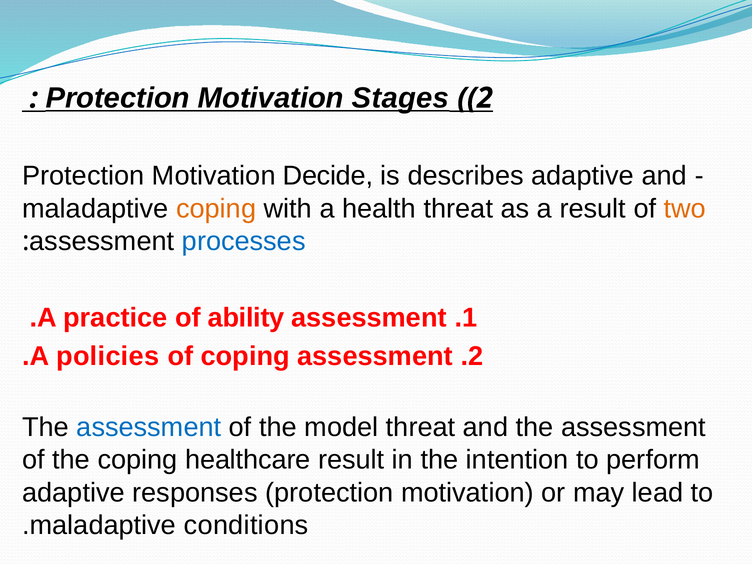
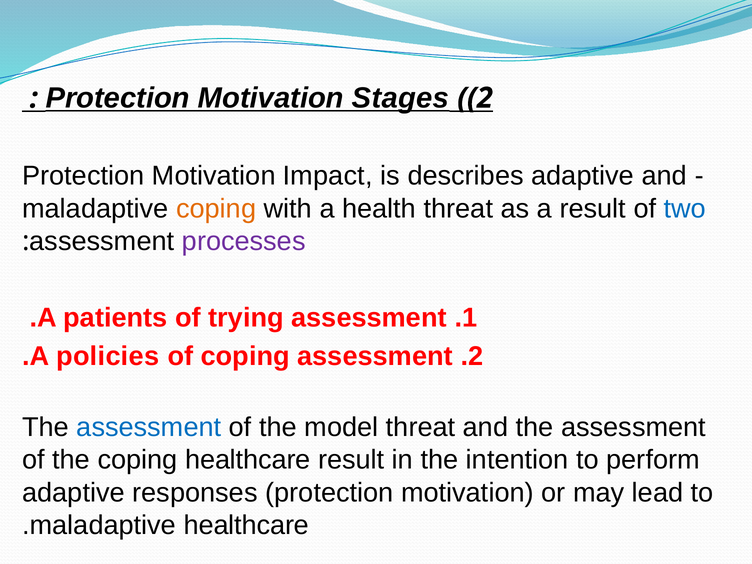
Decide: Decide -> Impact (328, 176)
two colour: orange -> blue (685, 209)
processes colour: blue -> purple (244, 241)
practice: practice -> patients (115, 318)
ability: ability -> trying (246, 318)
maladaptive conditions: conditions -> healthcare (246, 525)
